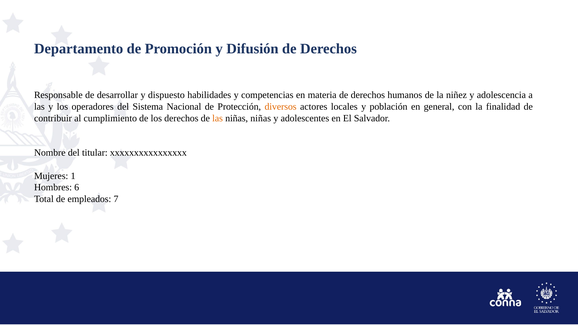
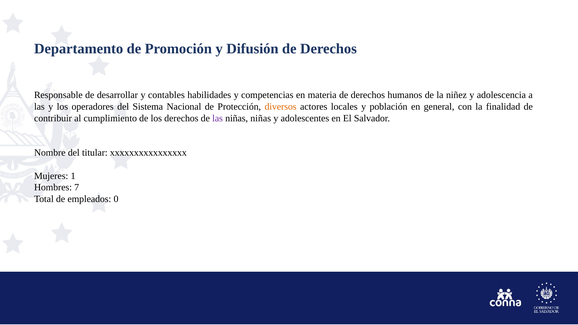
dispuesto: dispuesto -> contables (166, 95)
las colour: orange -> purple (218, 118)
6: 6 -> 7 (77, 187)
7: 7 -> 0 (116, 199)
